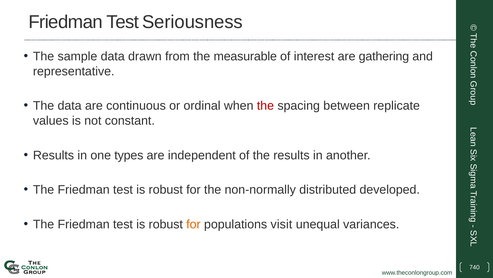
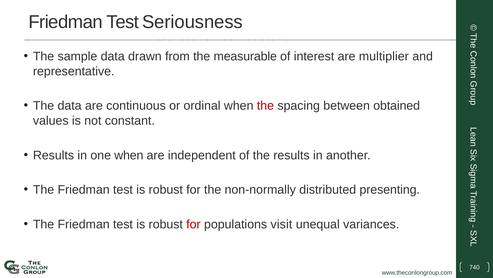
gathering: gathering -> multiplier (384, 56)
replicate: replicate -> obtained (397, 106)
one types: types -> when (129, 155)
developed: developed -> presenting (390, 189)
for colour: orange -> red (193, 224)
